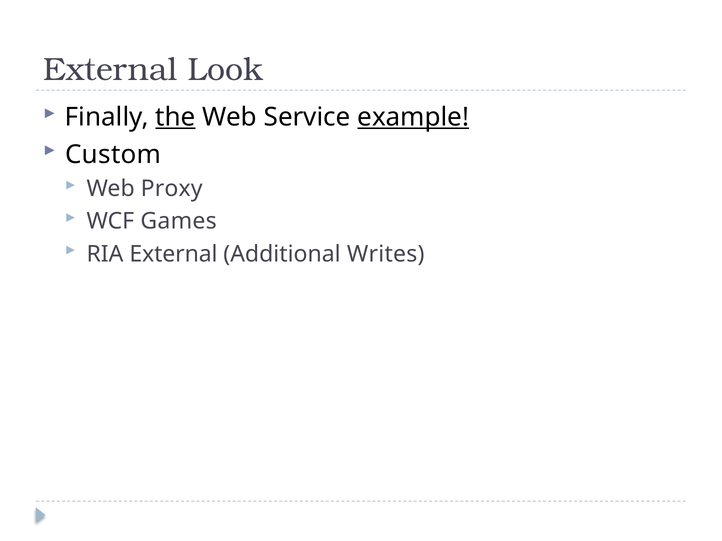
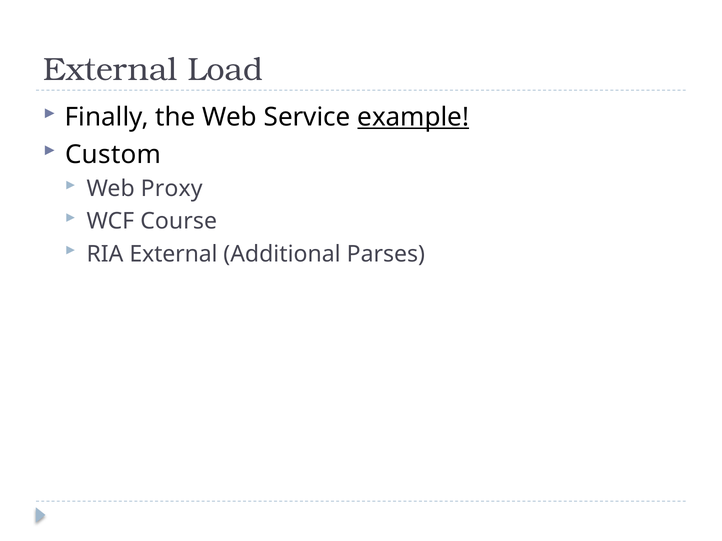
Look: Look -> Load (225, 70)
the underline: present -> none (175, 117)
Games: Games -> Course (179, 221)
Writes: Writes -> Parses (386, 254)
